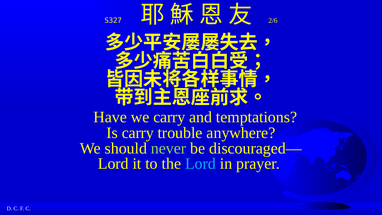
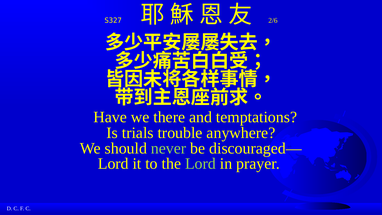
we carry: carry -> there (169, 117)
Is carry: carry -> trials (138, 133)
Lord colour: light blue -> light green (200, 163)
